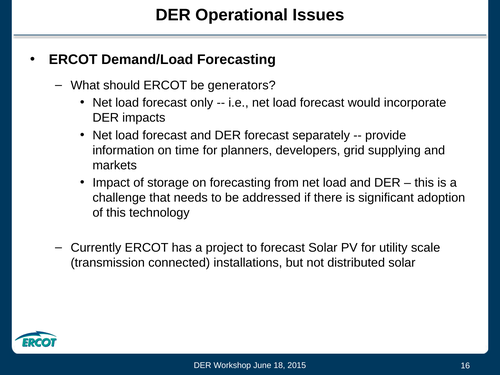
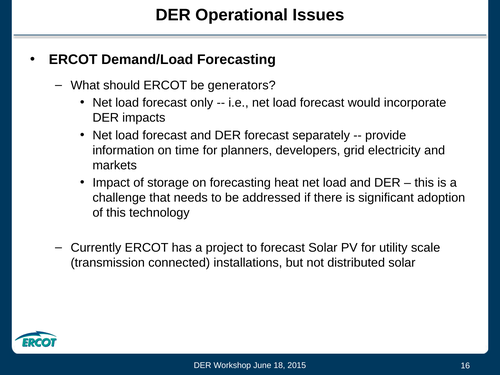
supplying: supplying -> electricity (394, 150)
from: from -> heat (286, 183)
